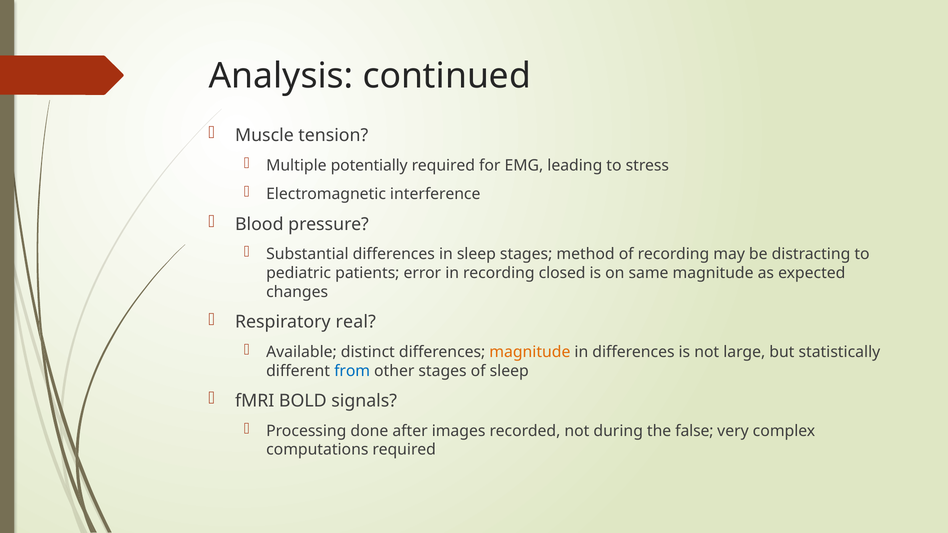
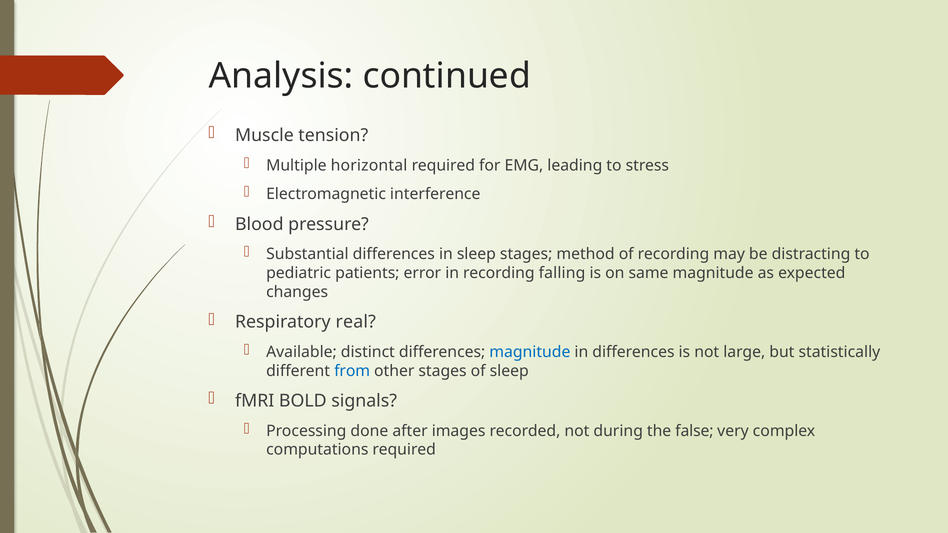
potentially: potentially -> horizontal (369, 165)
closed: closed -> falling (562, 273)
magnitude colour: orange -> blue (530, 352)
